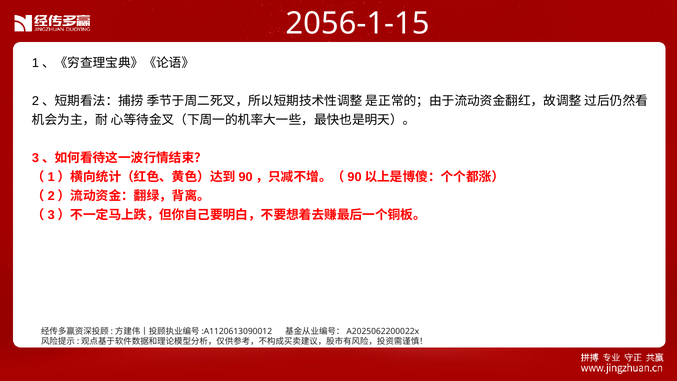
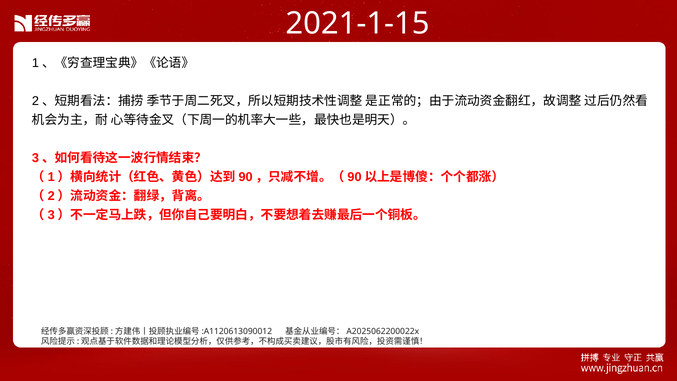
2056-1-15: 2056-1-15 -> 2021-1-15 (358, 23)
